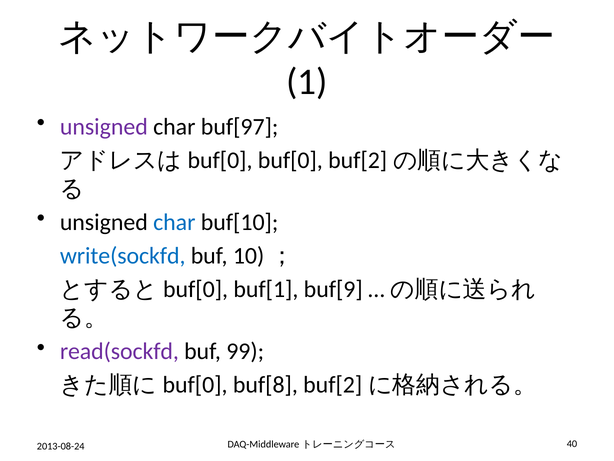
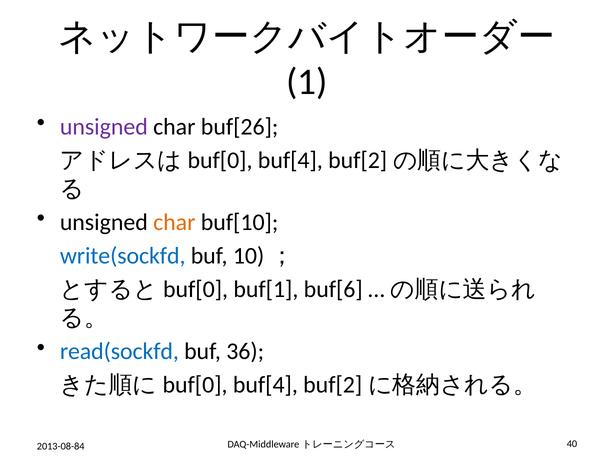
buf[97: buf[97 -> buf[26 (240, 127)
buf[0: buf[0 -> buf[4 (290, 160)
char colour: blue -> orange (174, 222)
buf[9: buf[9 -> buf[6 (333, 289)
read(sockfd colour: purple -> blue (119, 351)
99: 99 -> 36 (245, 351)
buf[8: buf[8 -> buf[4 (265, 385)
2013-08-24: 2013-08-24 -> 2013-08-84 (61, 446)
